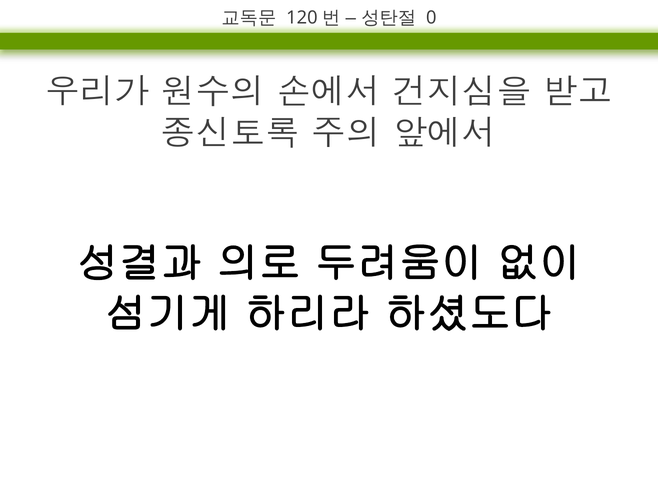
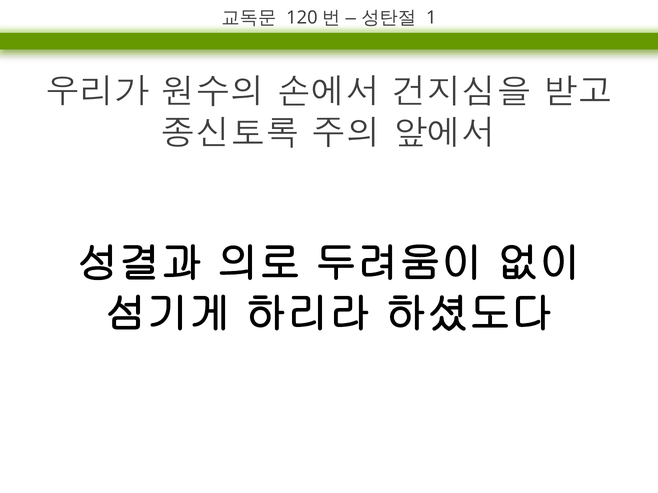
0: 0 -> 1 (431, 18)
